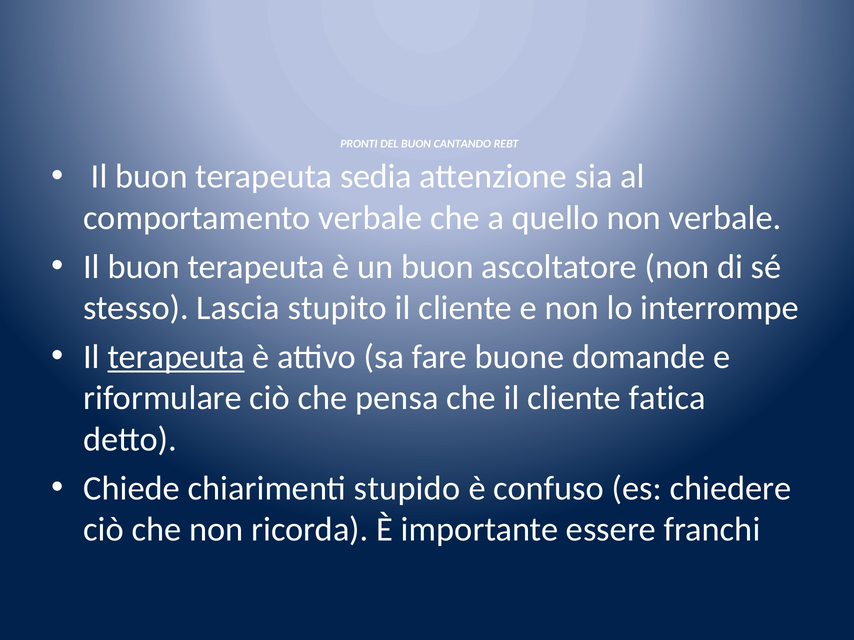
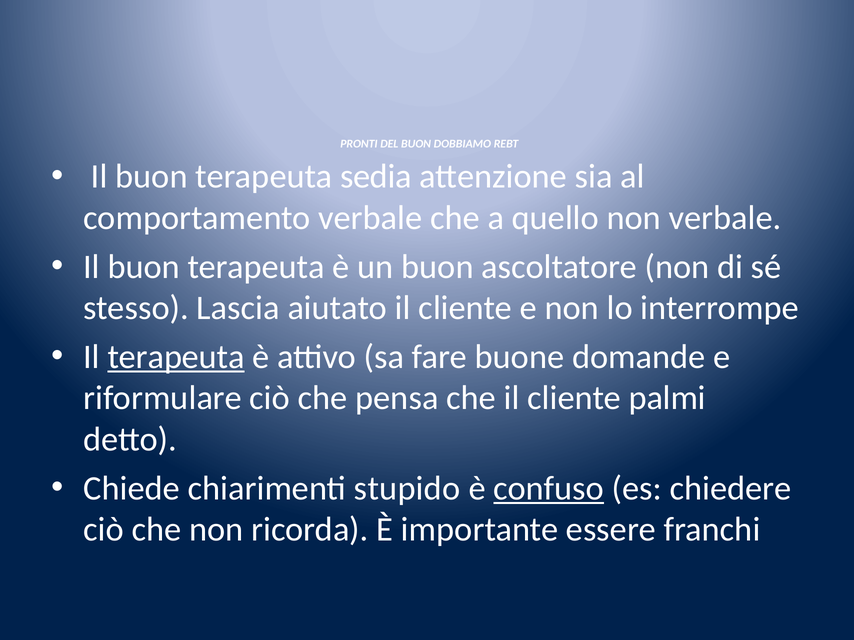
CANTANDO: CANTANDO -> DOBBIAMO (462, 144)
stupito: stupito -> aiutato (337, 308)
fatica: fatica -> palmi (667, 398)
confuso underline: none -> present (549, 489)
